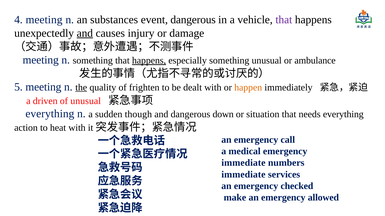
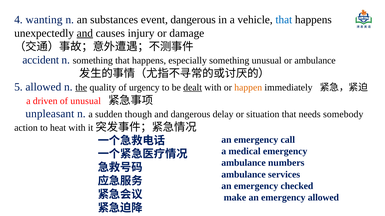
4 meeting: meeting -> wanting (44, 20)
that colour: purple -> blue (284, 20)
meeting: meeting -> accident (41, 60)
happens underline: present -> none (149, 61)
5 meeting: meeting -> allowed (43, 87)
frighten: frighten -> urgency (144, 88)
dealt underline: none -> present (193, 88)
everything: everything -> unpleasant (50, 114)
down: down -> delay (223, 115)
needs everything: everything -> somebody (343, 115)
immediate: immediate -> ambulance (244, 163)
immediate: immediate -> ambulance (244, 175)
